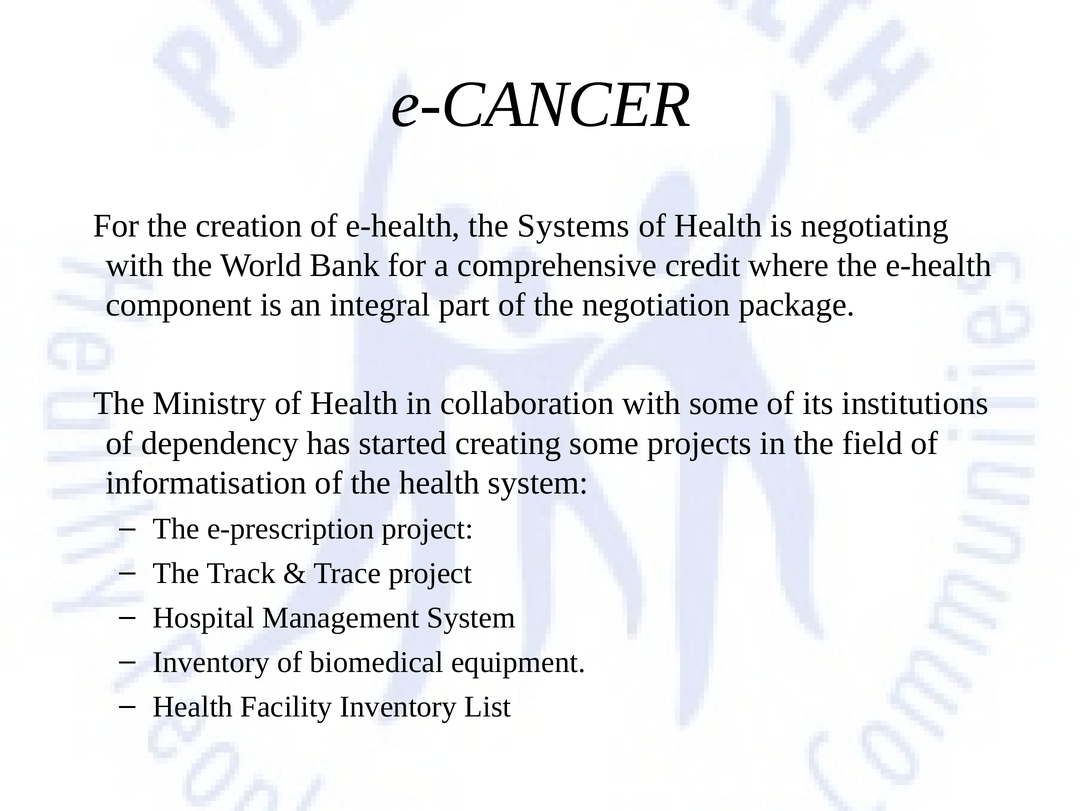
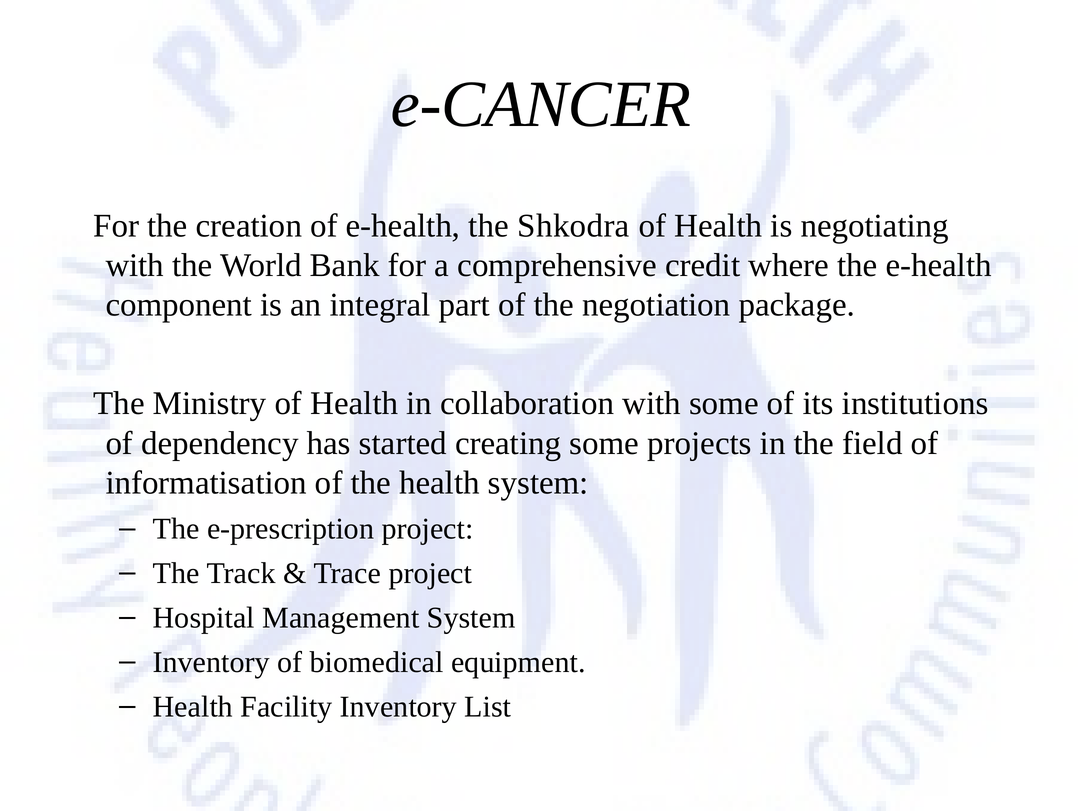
Systems: Systems -> Shkodra (574, 226)
